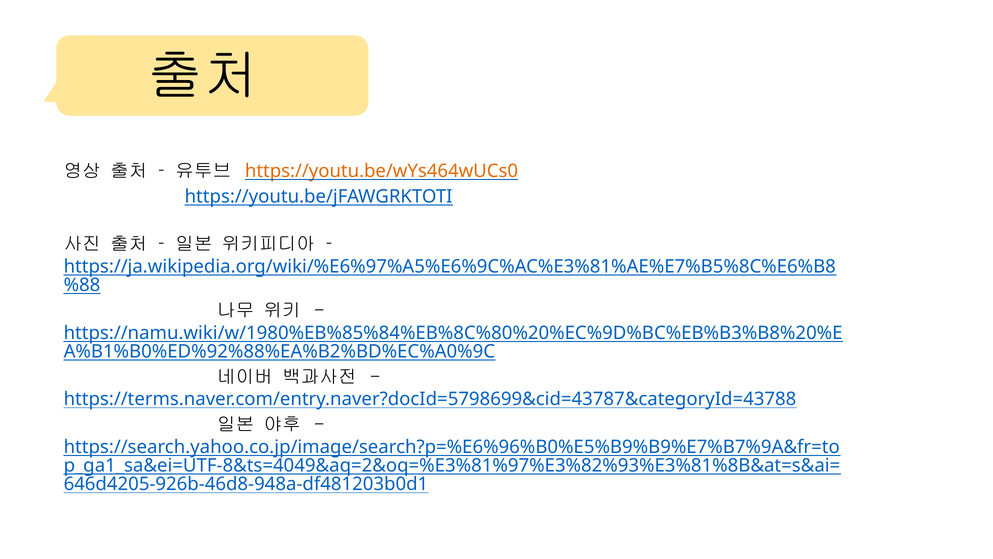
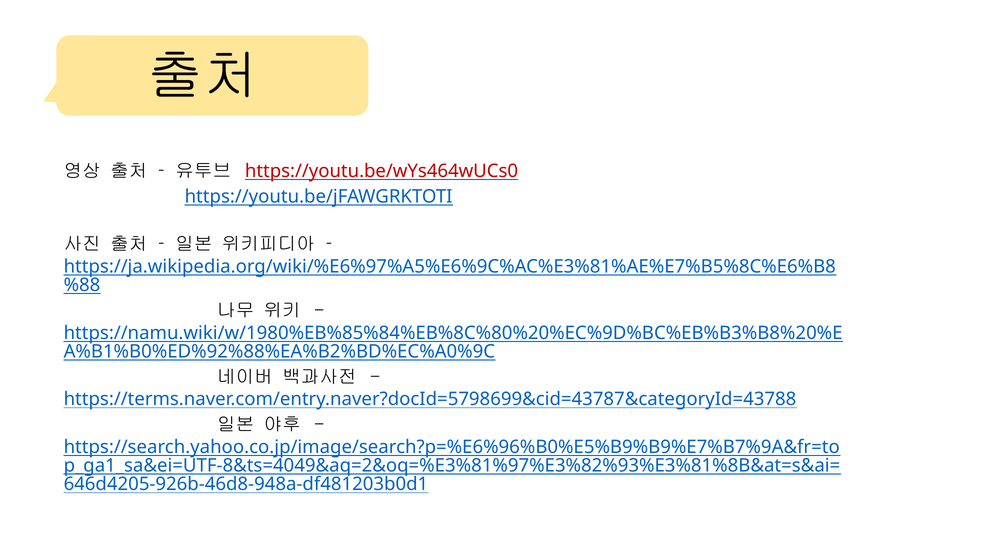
https://youtu.be/wYs464wUCs0 colour: orange -> red (382, 171)
